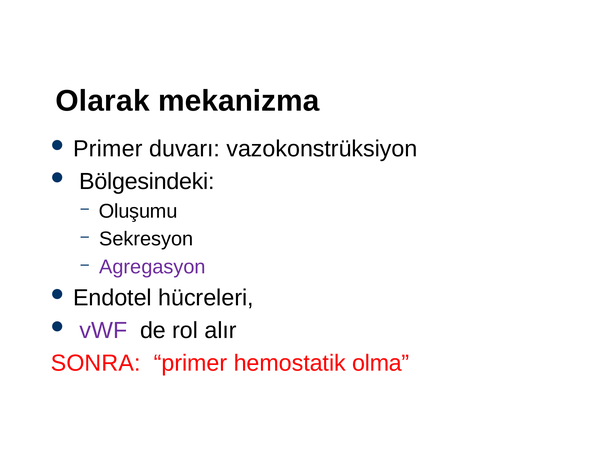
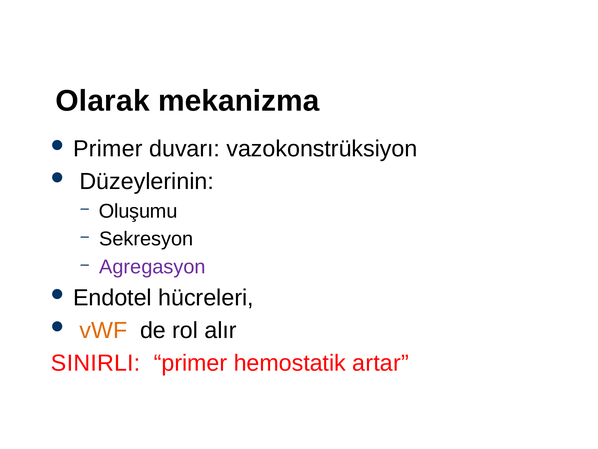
Bölgesindeki: Bölgesindeki -> Düzeylerinin (147, 181)
vWF colour: purple -> orange (103, 330)
SONRA: SONRA -> SINIRLI (96, 363)
olma: olma -> artar (381, 363)
